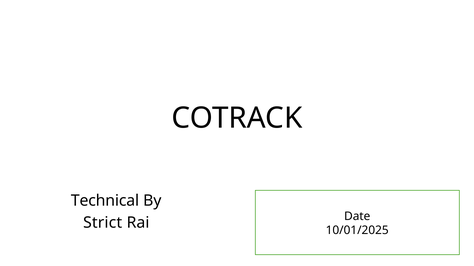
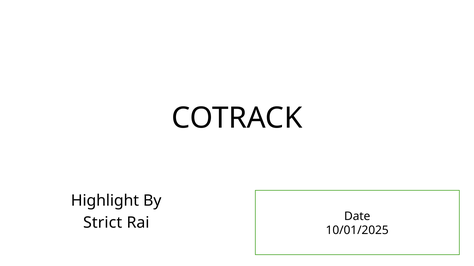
Technical: Technical -> Highlight (105, 201)
